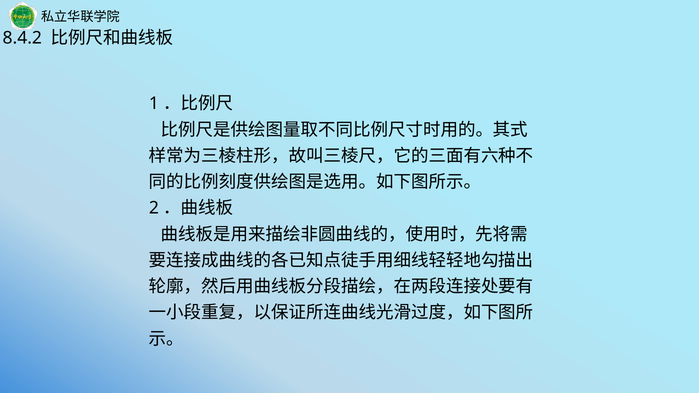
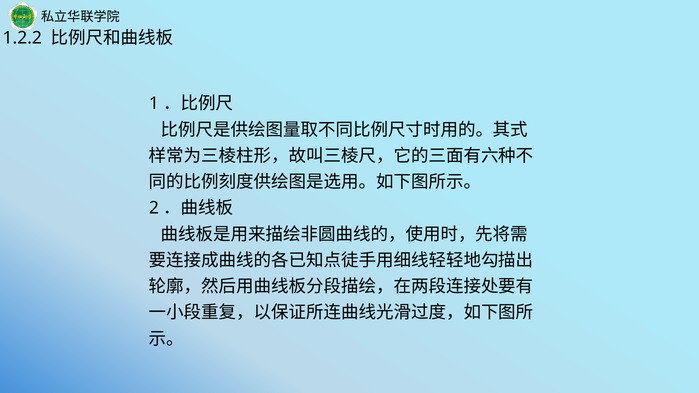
8.4.2: 8.4.2 -> 1.2.2 (22, 38)
